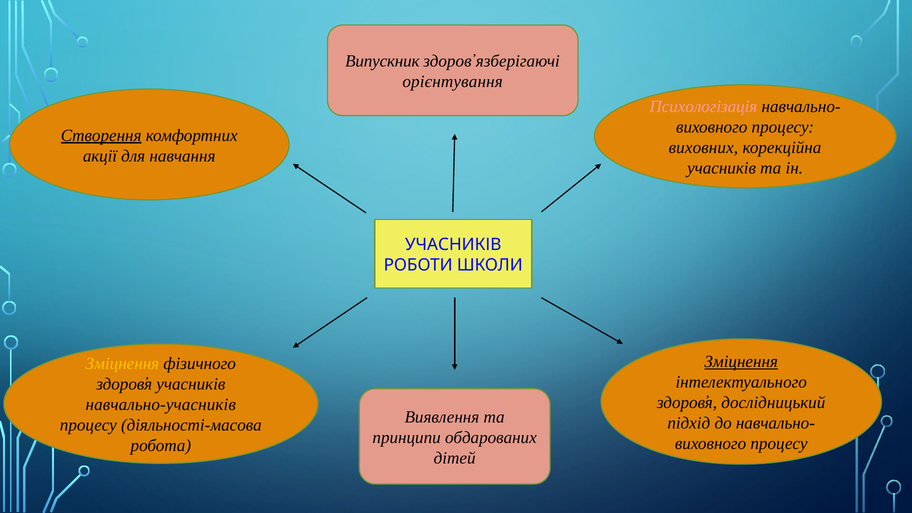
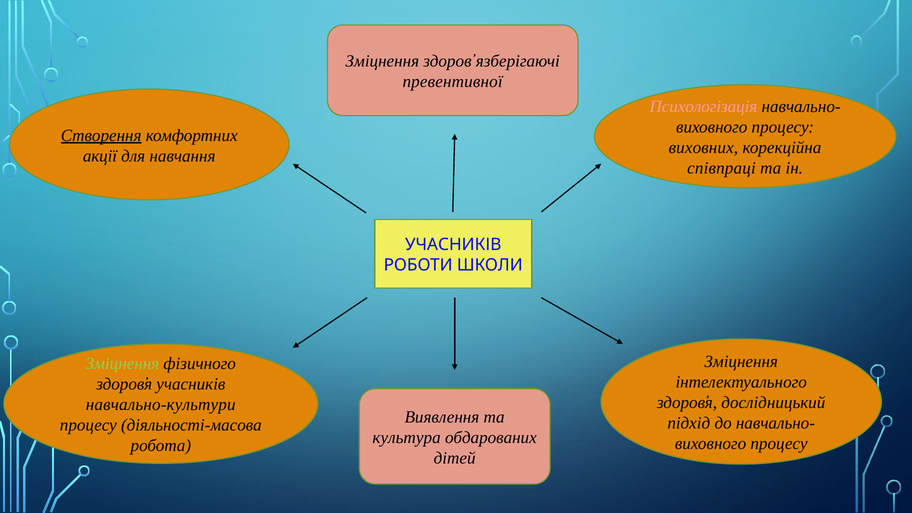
Випускник: Випускник -> Зміцнення (382, 61)
орієнтування: орієнтування -> превентивної (453, 82)
учасників: учасників -> співпраці (721, 168)
Зміцнення underline: present -> none (741, 362)
Зміцнення colour: yellow -> light green (122, 364)
навчально-учасників: навчально-учасників -> навчально-культури (161, 405)
принципи: принципи -> культура (407, 438)
